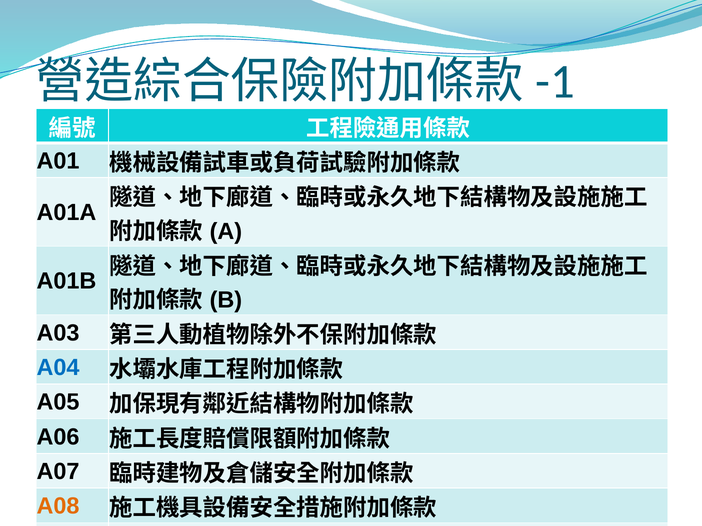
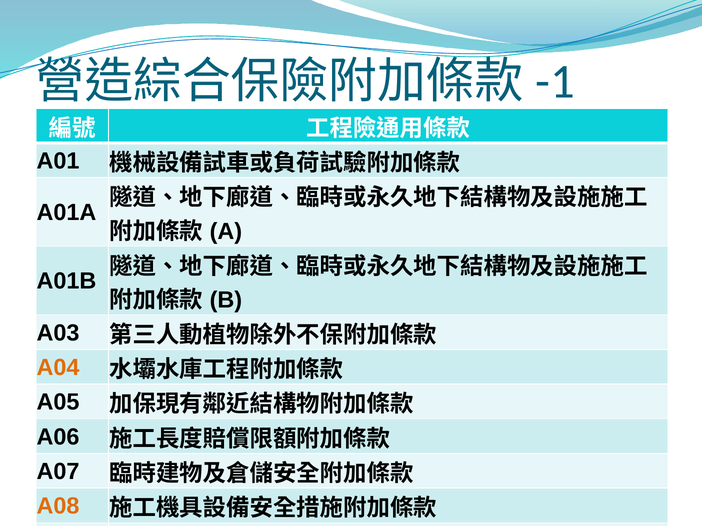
A04 colour: blue -> orange (58, 368)
